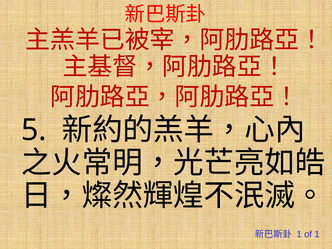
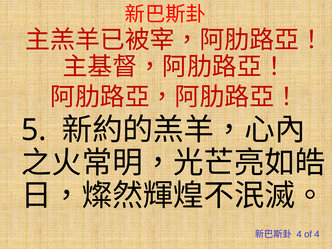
1: 1 -> 4 (299, 234)
of 1: 1 -> 4 (317, 234)
